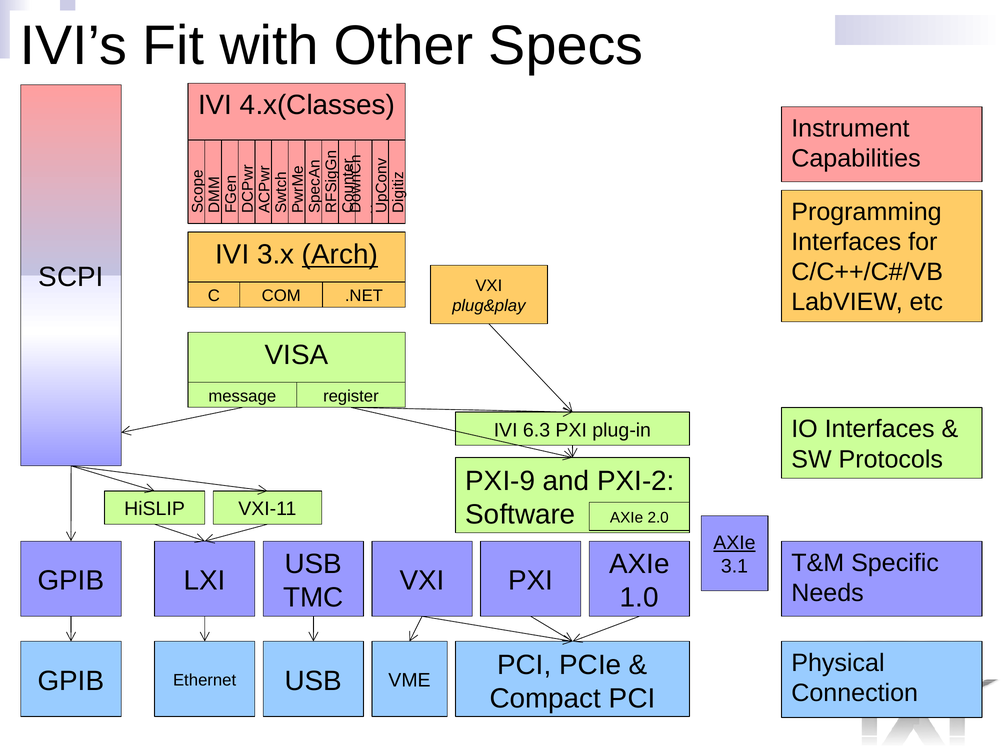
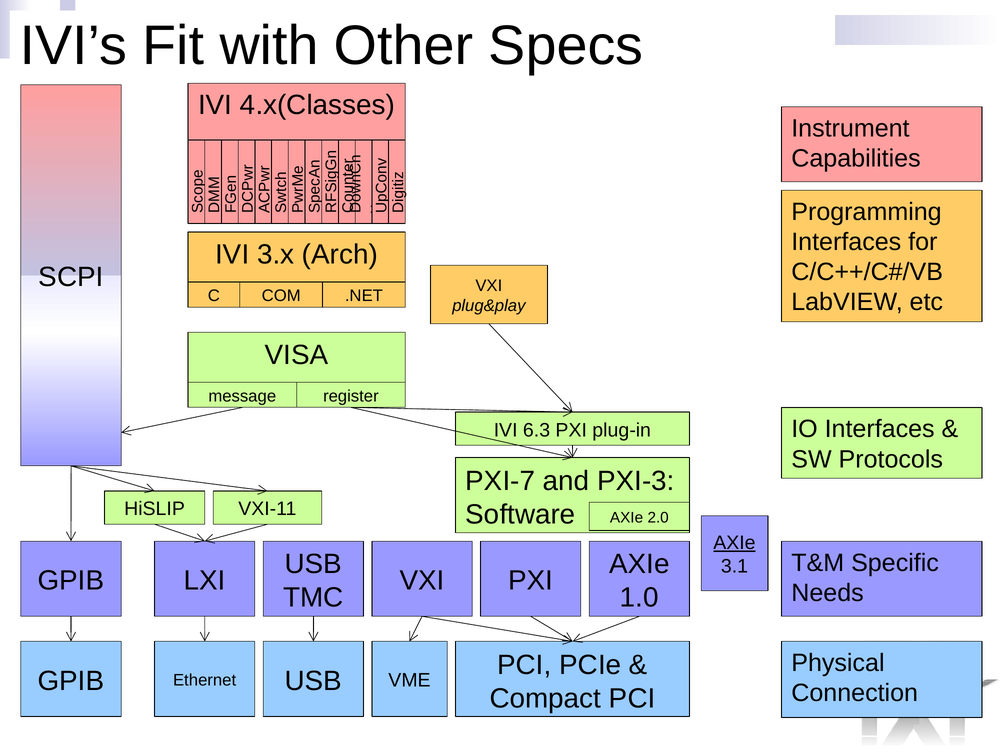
Arch underline: present -> none (340, 255)
PXI-9: PXI-9 -> PXI-7 (500, 481)
PXI-2: PXI-2 -> PXI-3 (636, 481)
